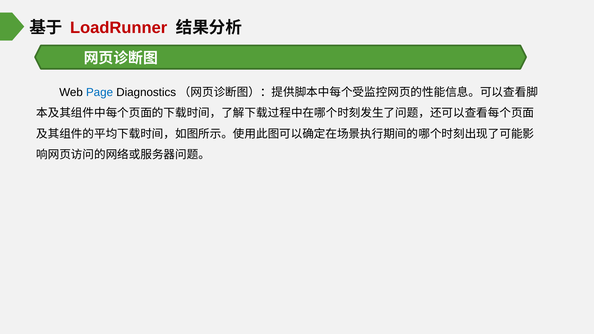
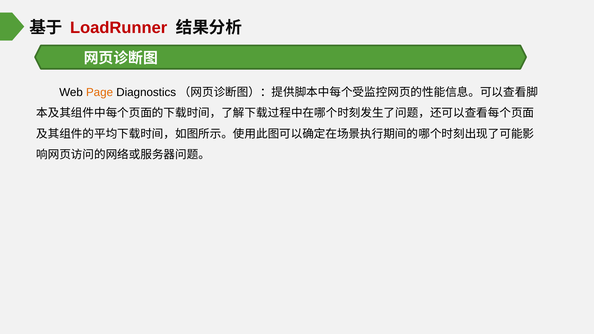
Page colour: blue -> orange (100, 92)
